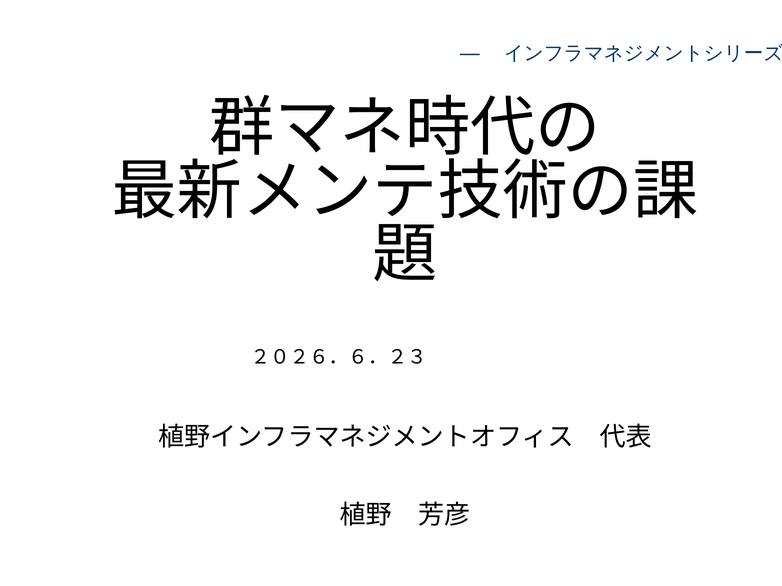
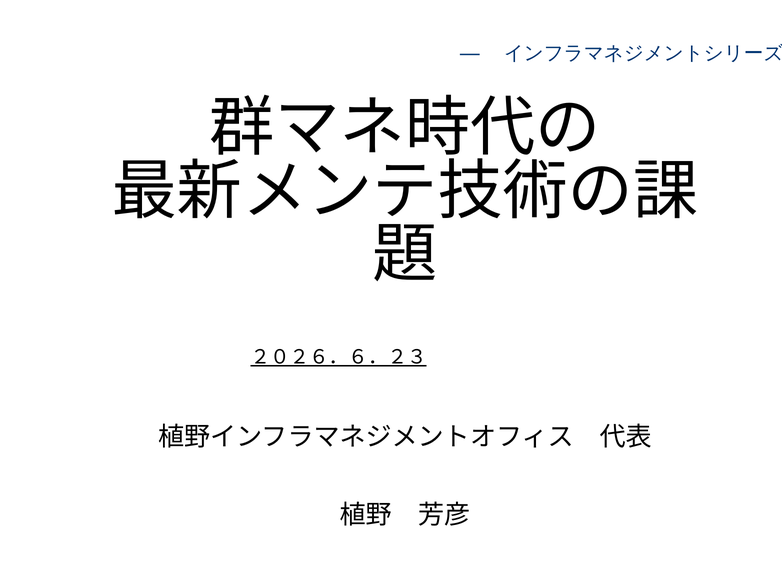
２０２６．６．２３ underline: none -> present (339, 358)
